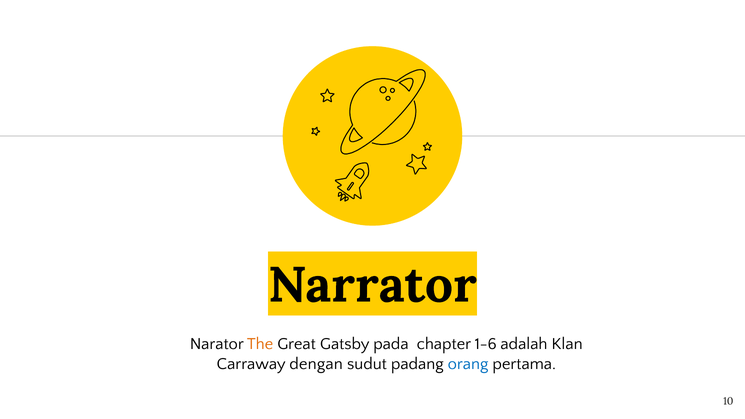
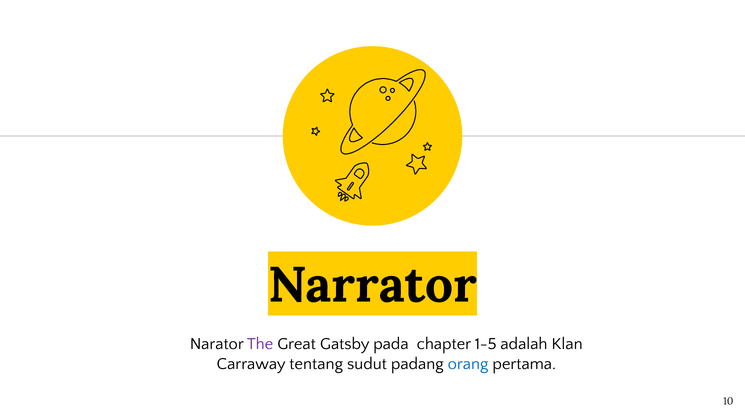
The colour: orange -> purple (260, 344)
1-6: 1-6 -> 1-5 (486, 344)
dengan: dengan -> tentang (316, 364)
